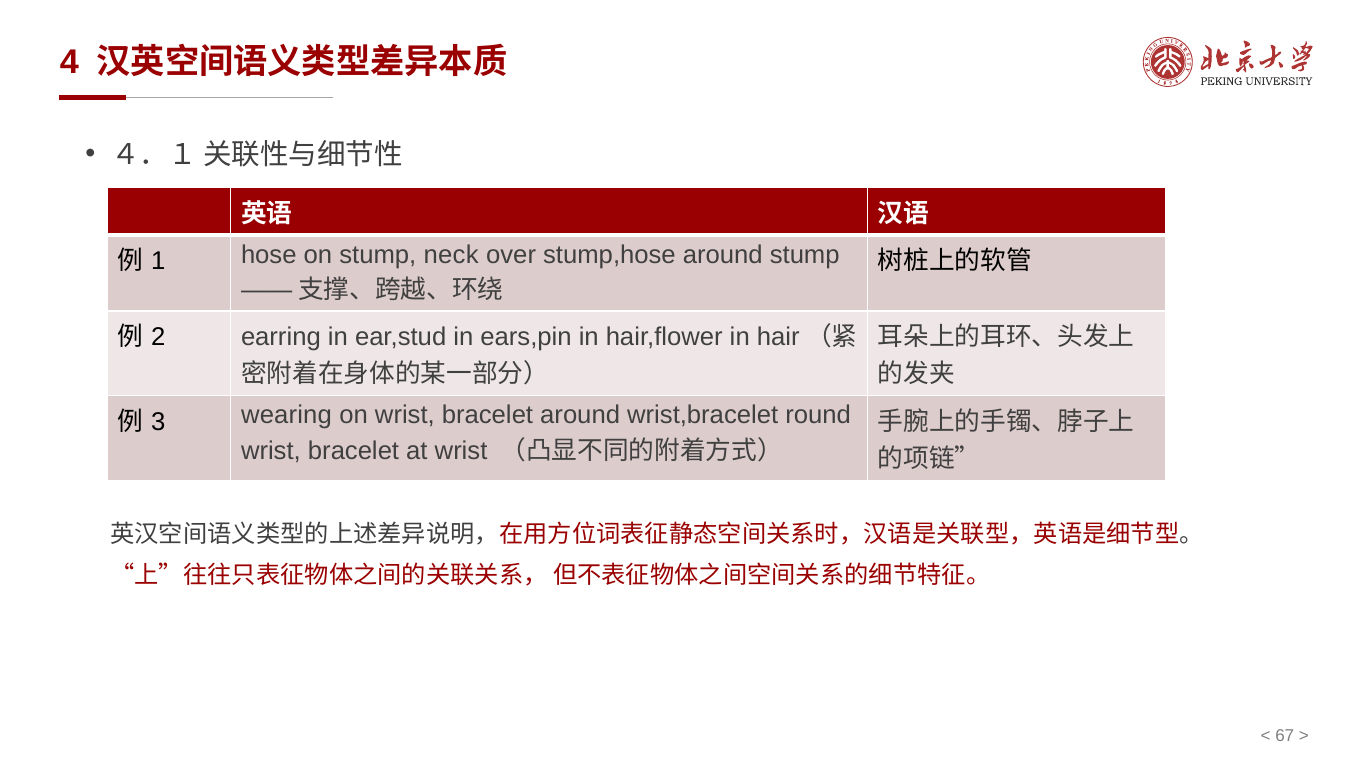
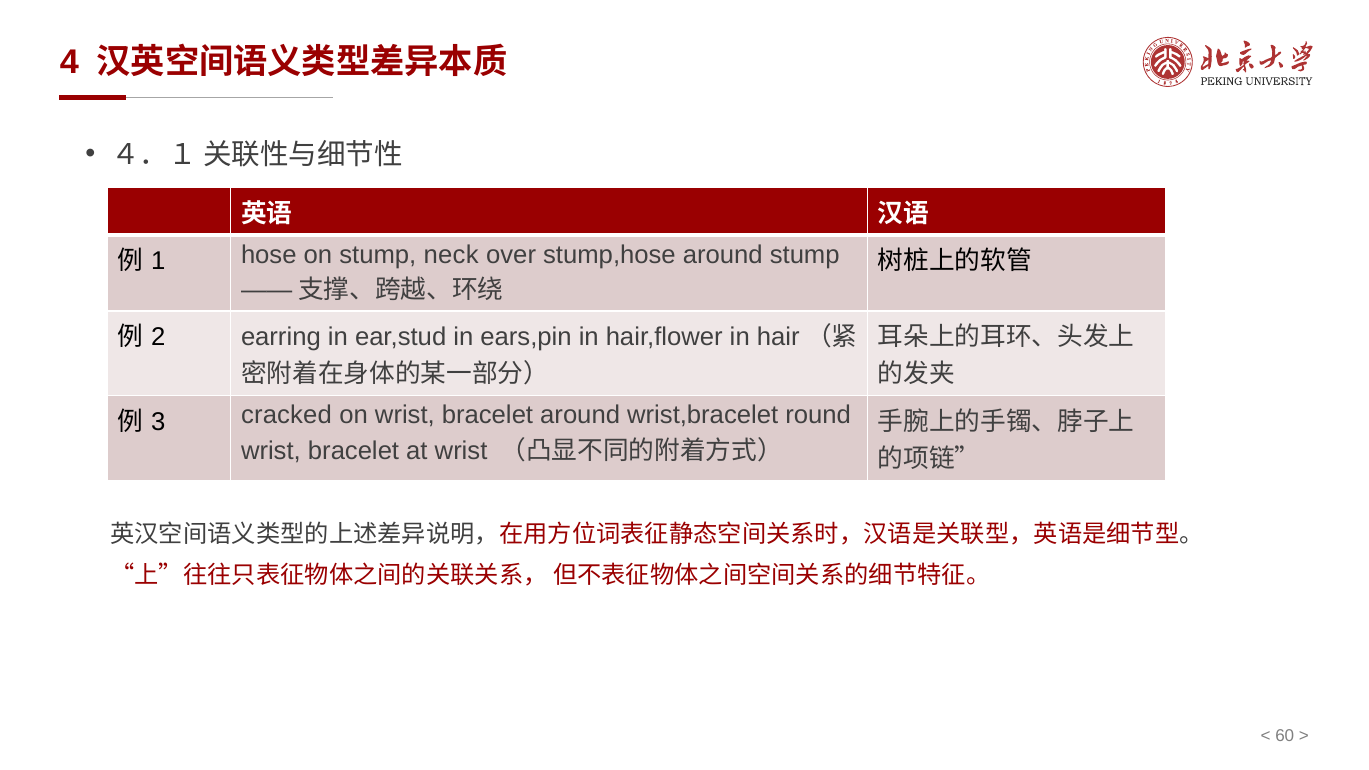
wearing: wearing -> cracked (287, 415)
67: 67 -> 60 (1285, 736)
